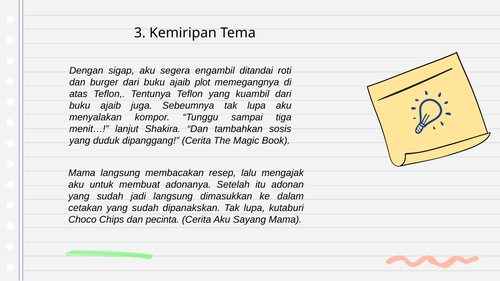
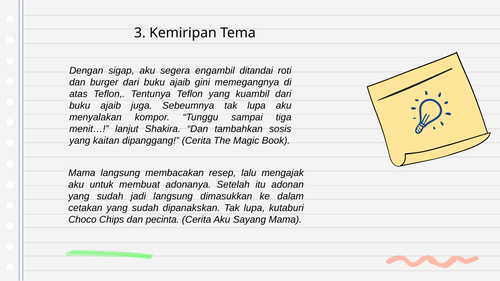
plot: plot -> gini (202, 83)
duduk: duduk -> kaitan (106, 141)
